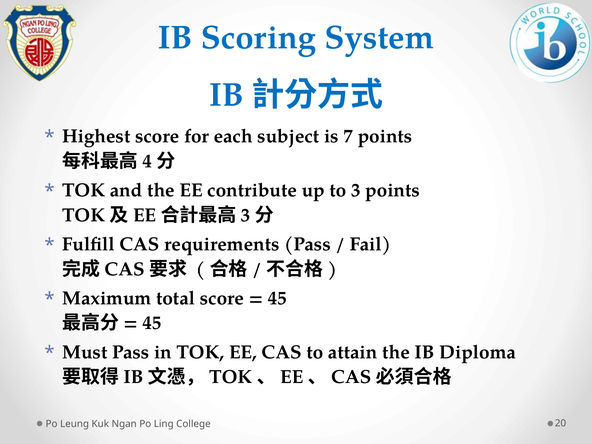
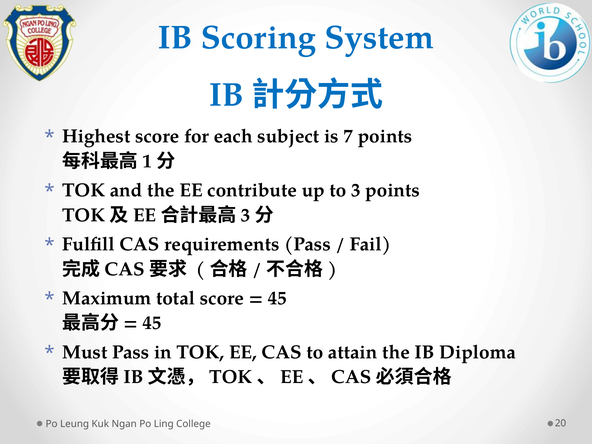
4: 4 -> 1 (147, 161)
